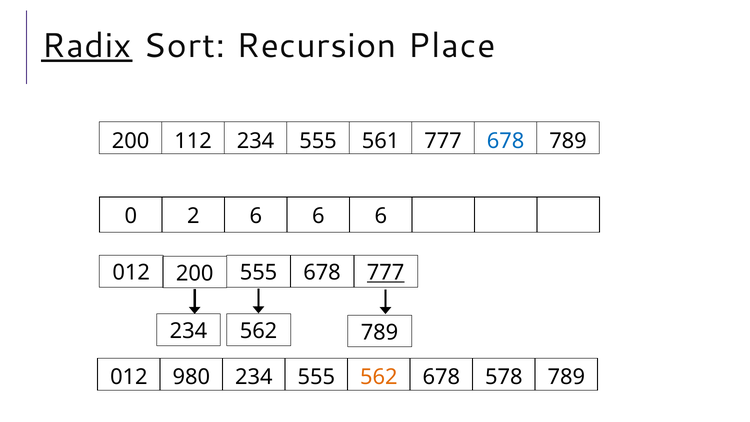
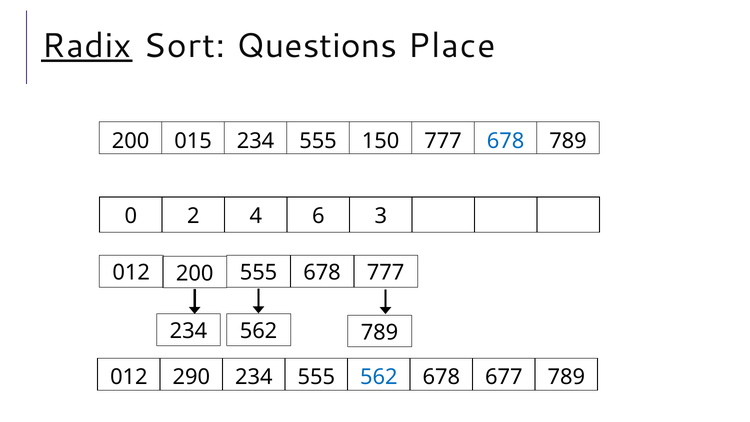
Recursion: Recursion -> Questions (317, 46)
112: 112 -> 015 (193, 141)
561: 561 -> 150 (381, 141)
2 6: 6 -> 4 (256, 216)
6: 6 -> 3 (381, 216)
777 underline: present -> none (386, 272)
980: 980 -> 290 (191, 377)
562 colour: orange -> blue (379, 377)
578: 578 -> 677 (504, 377)
